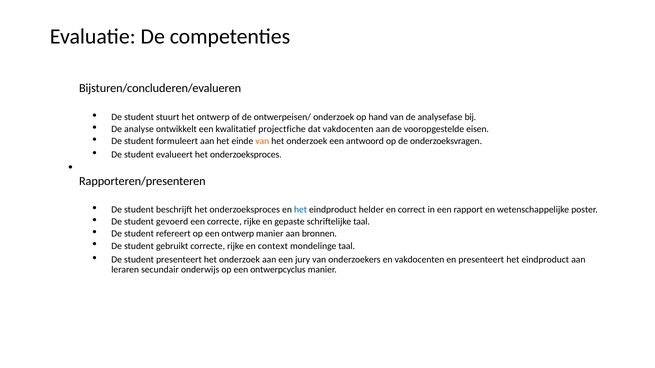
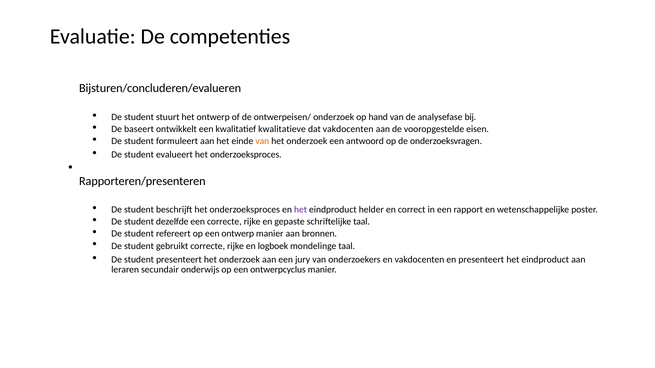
analyse: analyse -> baseert (139, 129)
projectfiche: projectfiche -> kwalitatieve (282, 129)
het colour: blue -> purple (300, 210)
gevoerd: gevoerd -> dezelfde (172, 222)
context: context -> logboek (273, 246)
